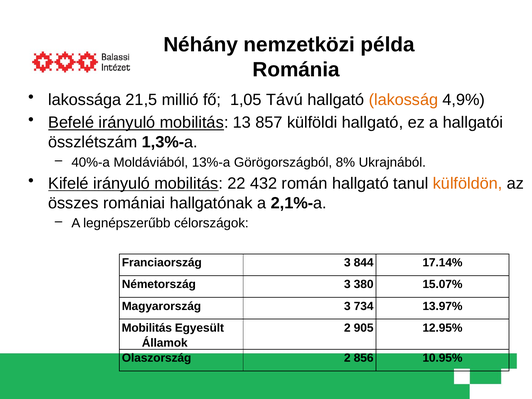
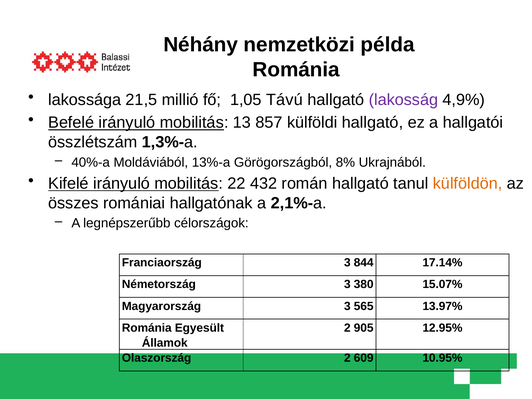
lakosság colour: orange -> purple (403, 100)
734: 734 -> 565 (364, 306)
Mobilitás: Mobilitás -> Románia (147, 328)
856: 856 -> 609 (364, 358)
